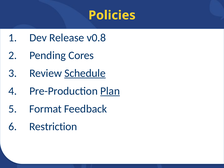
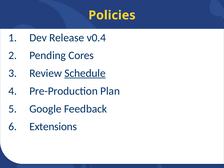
v0.8: v0.8 -> v0.4 (96, 38)
Plan underline: present -> none (110, 91)
Format: Format -> Google (45, 109)
Restriction: Restriction -> Extensions (53, 127)
